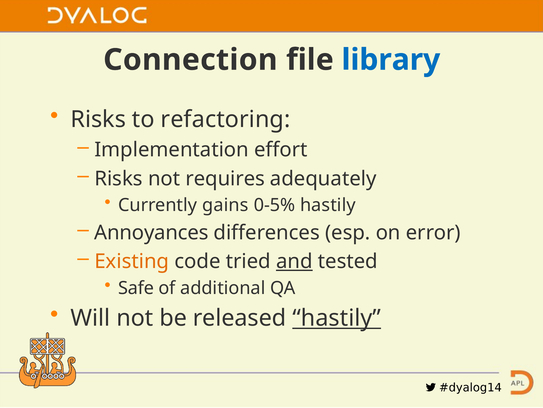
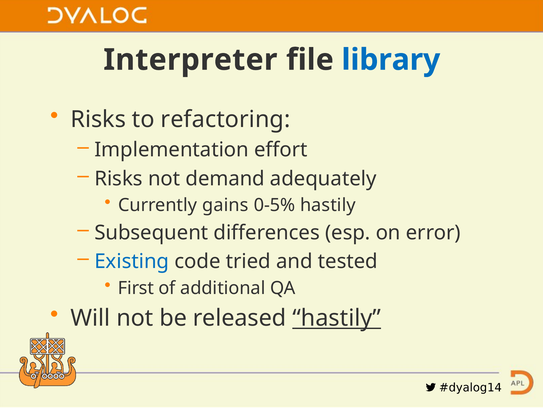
Connection: Connection -> Interpreter (190, 60)
requires: requires -> demand (225, 178)
Annoyances: Annoyances -> Subsequent (151, 232)
Existing colour: orange -> blue (132, 261)
and underline: present -> none (294, 261)
Safe: Safe -> First (136, 288)
